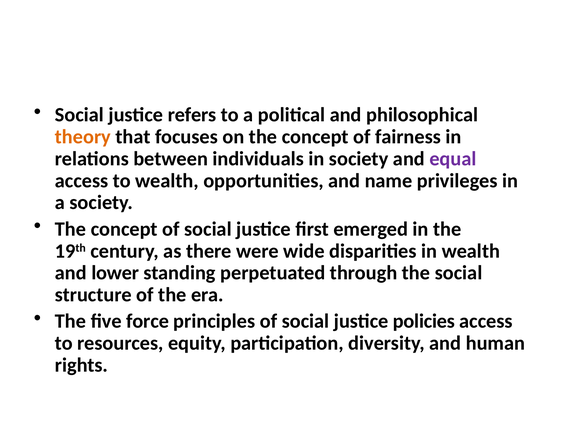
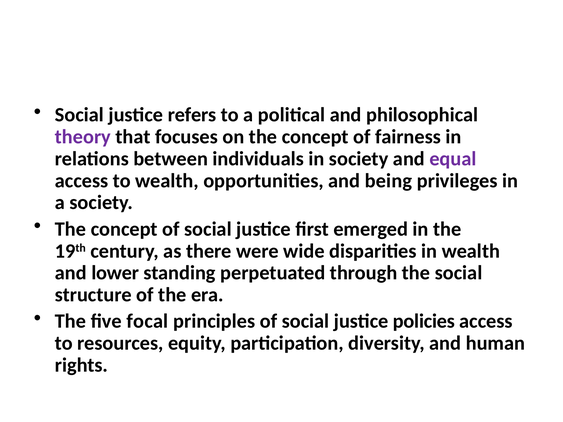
theory colour: orange -> purple (83, 137)
name: name -> being (388, 181)
force: force -> focal (147, 321)
